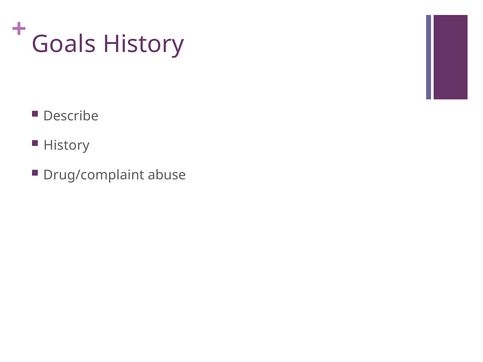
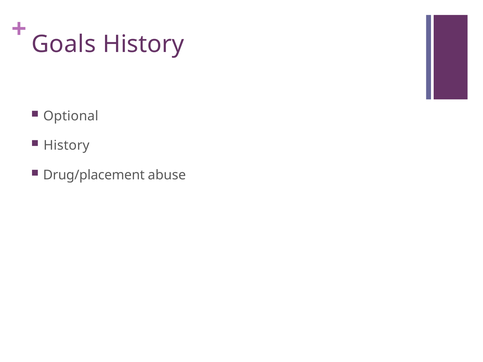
Describe: Describe -> Optional (71, 116)
Drug/complaint: Drug/complaint -> Drug/placement (94, 175)
